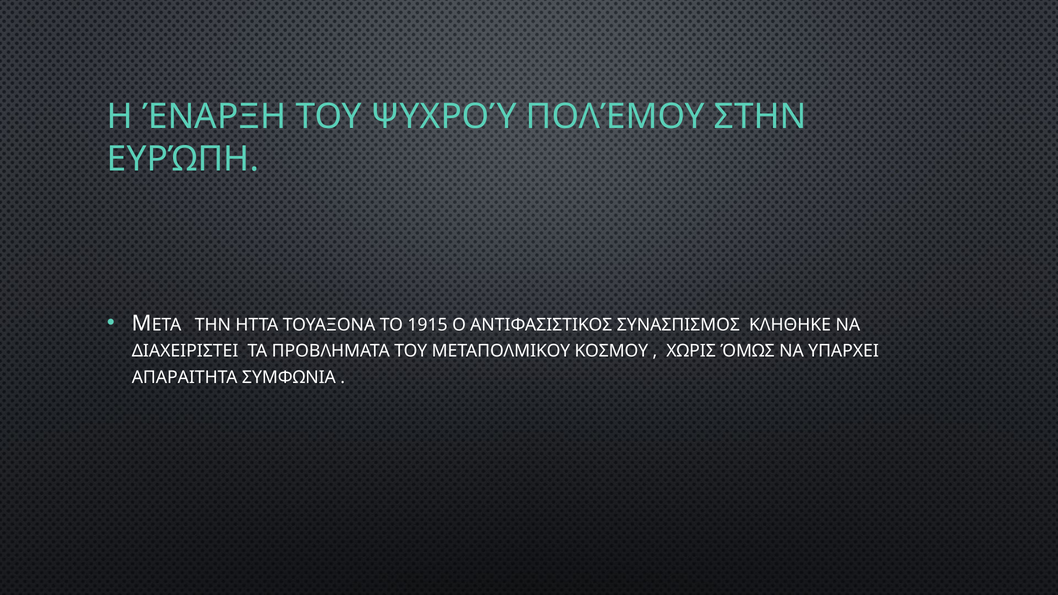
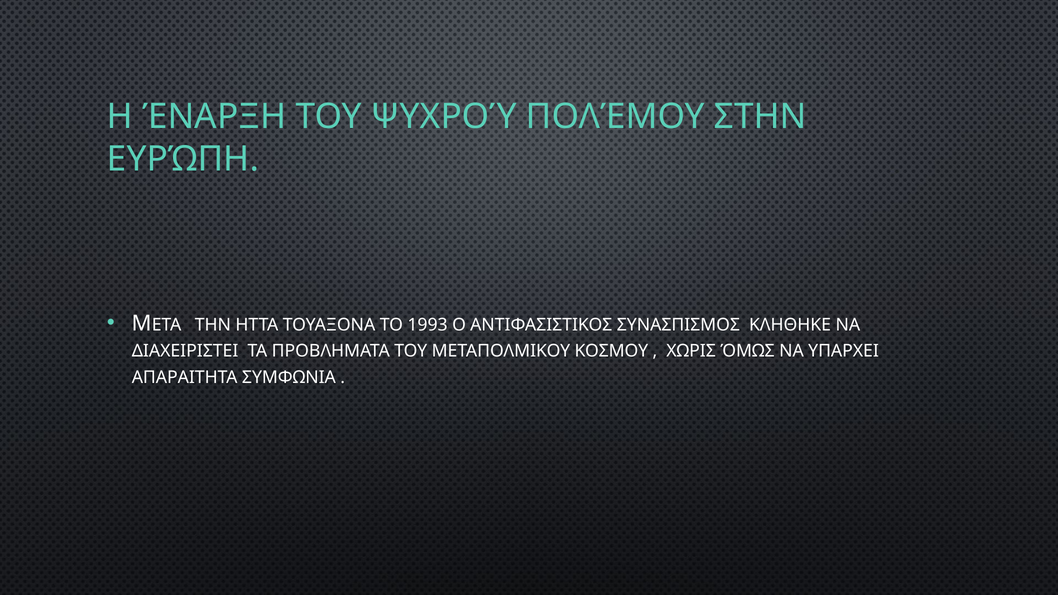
1915: 1915 -> 1993 (428, 325)
